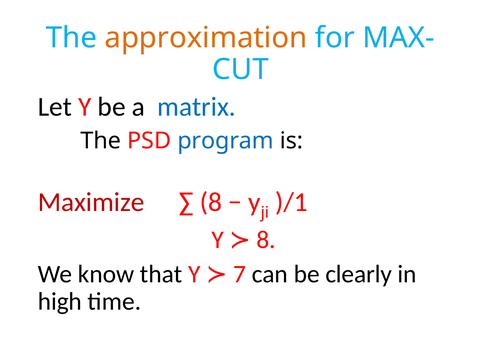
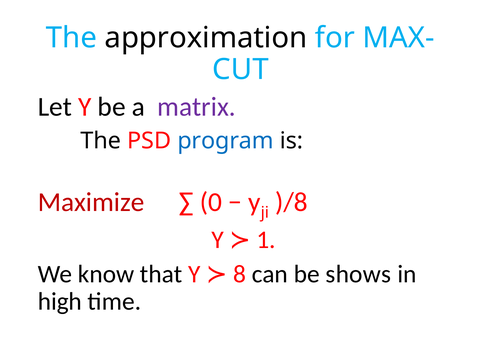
approximation colour: orange -> black (206, 38)
matrix colour: blue -> purple (197, 107)
8: 8 -> 0 (211, 202)
)/1: )/1 -> )/8 (291, 202)
Y 8: 8 -> 1 (266, 240)
clearly: clearly -> shows (358, 275)
7: 7 -> 8 (240, 275)
